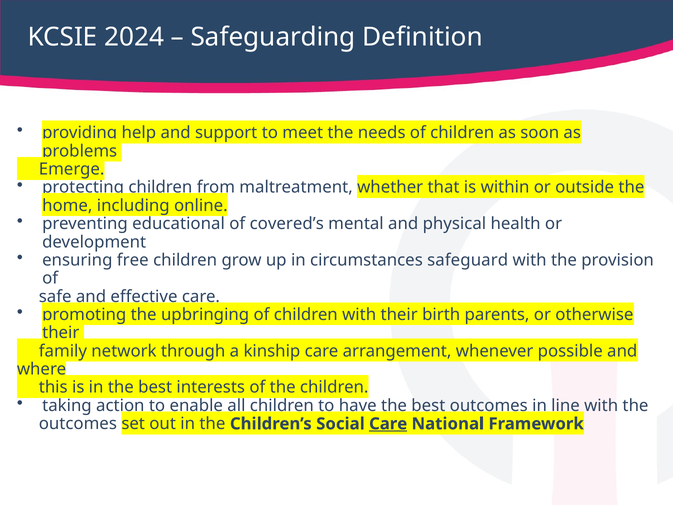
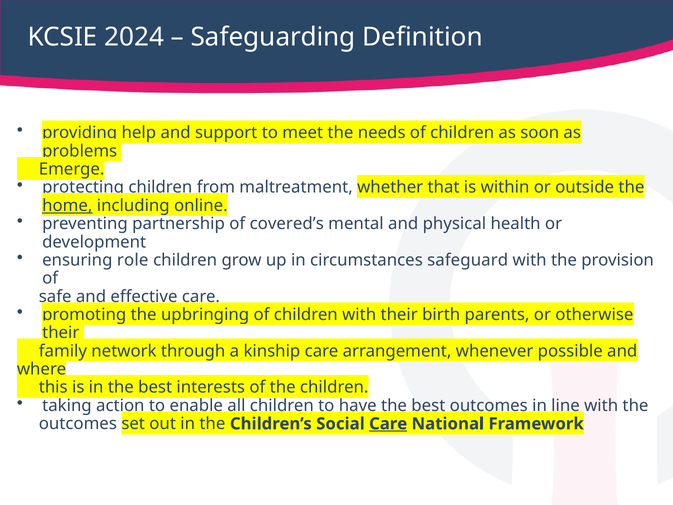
home underline: none -> present (67, 205)
educational: educational -> partnership (179, 224)
free: free -> role (133, 260)
